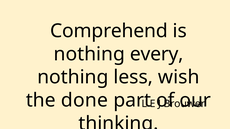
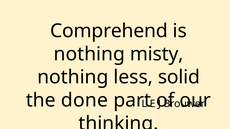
every: every -> misty (157, 54)
wish: wish -> solid (179, 77)
